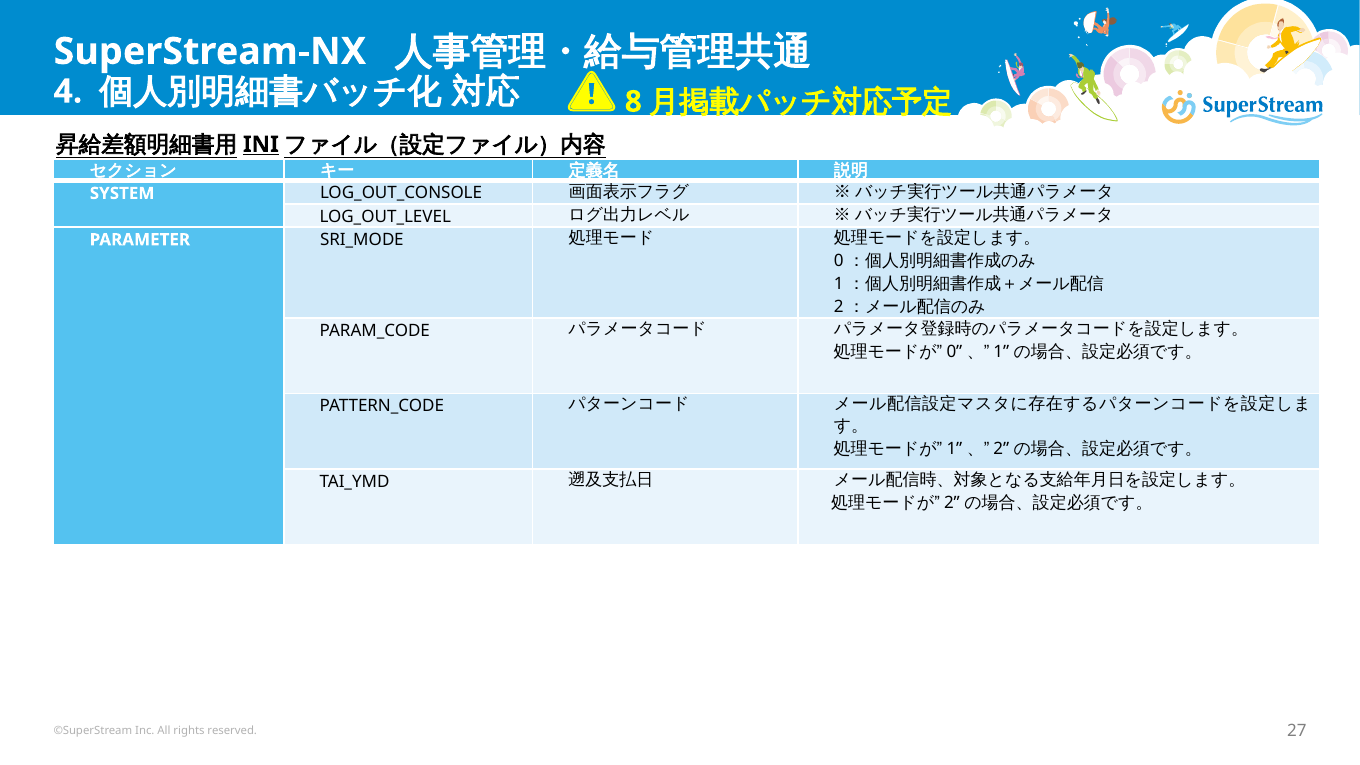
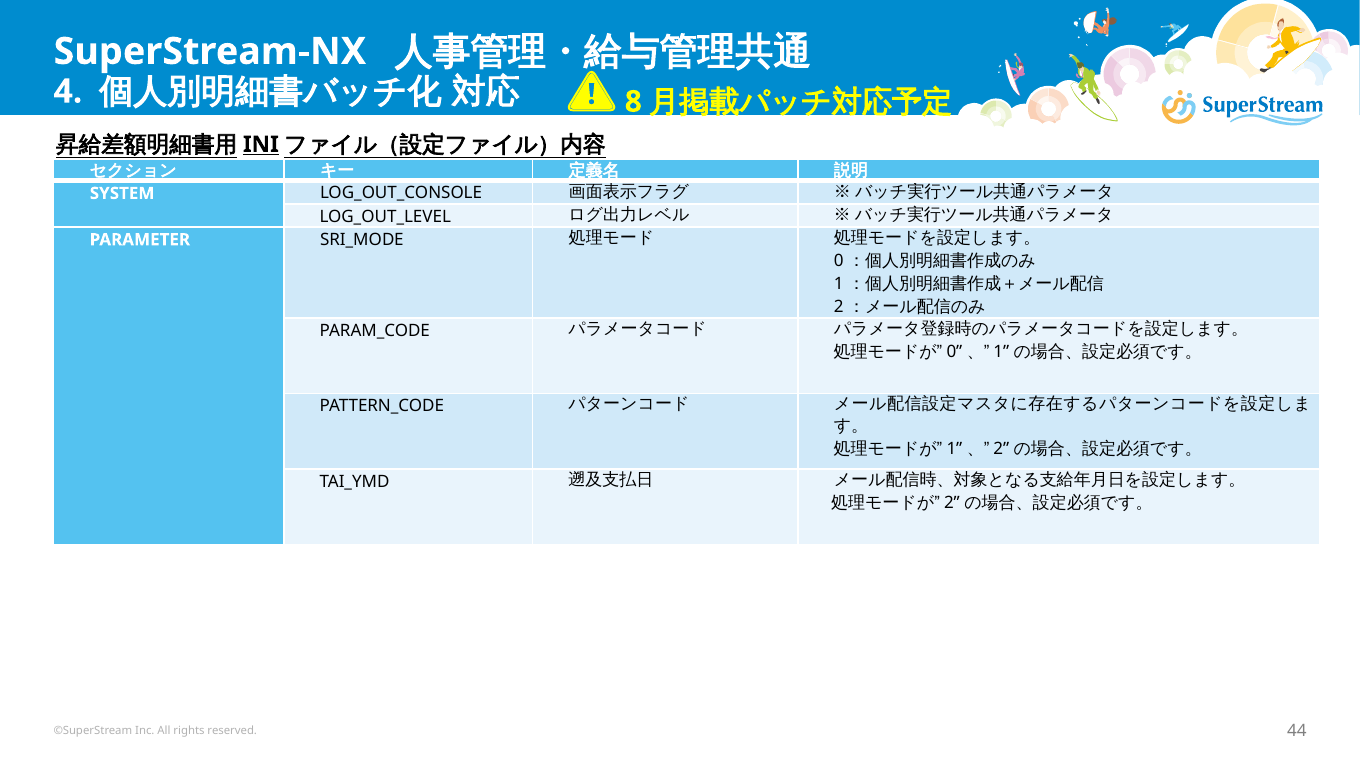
27: 27 -> 44 (1297, 731)
